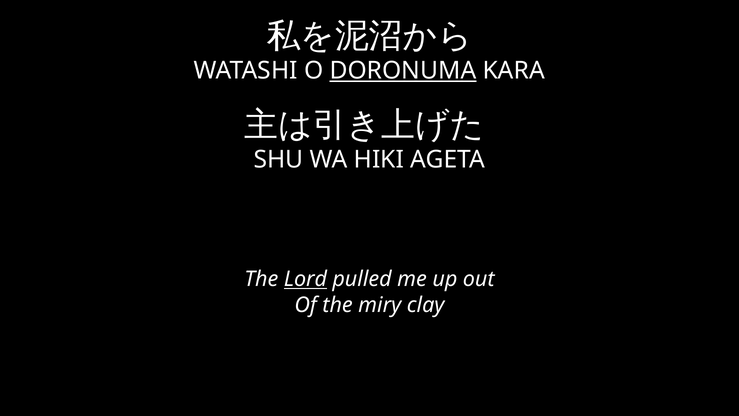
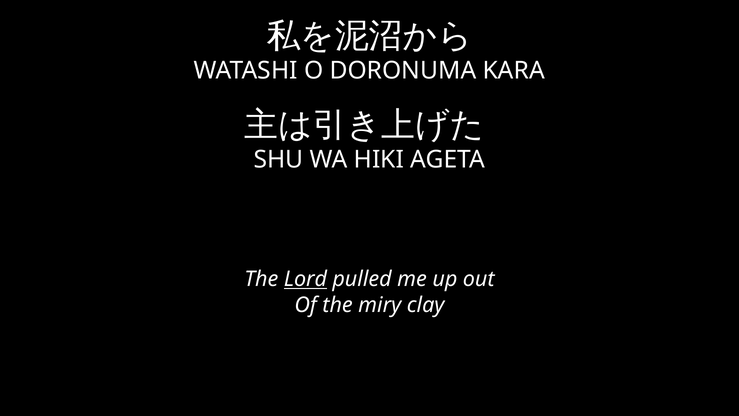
DORONUMA underline: present -> none (403, 71)
